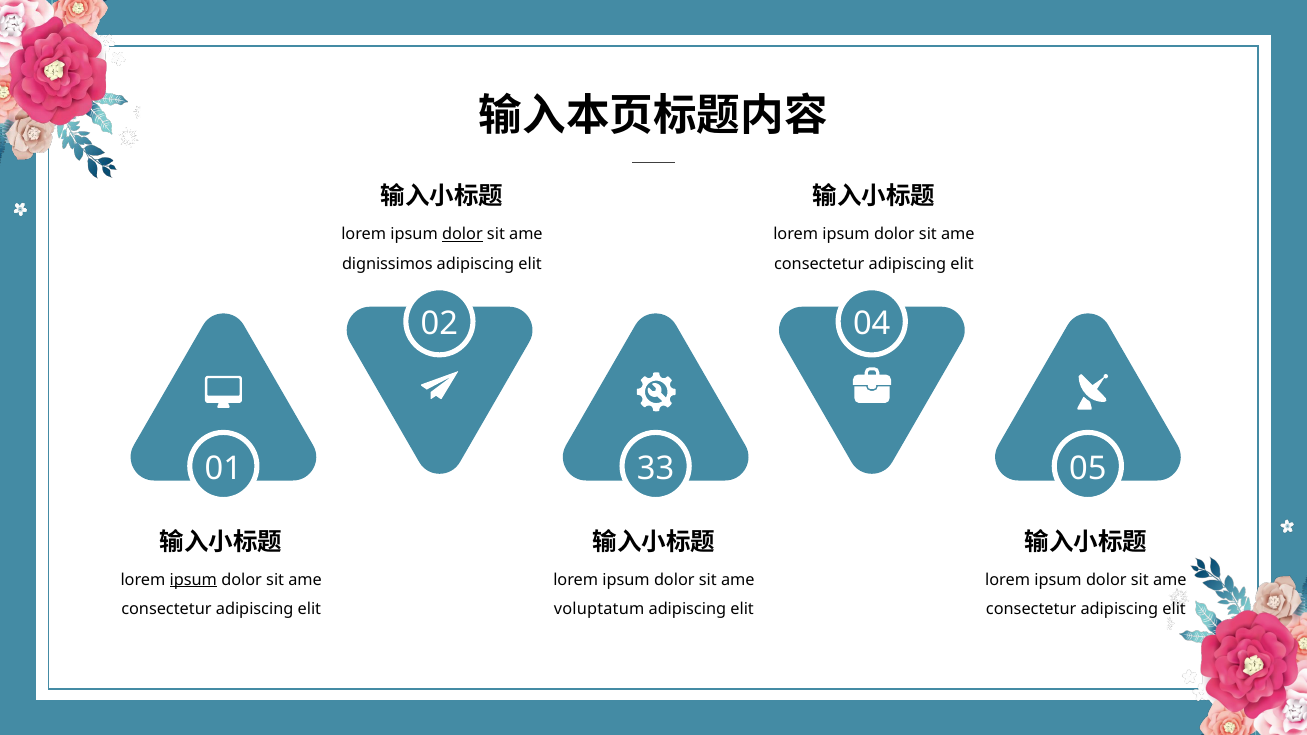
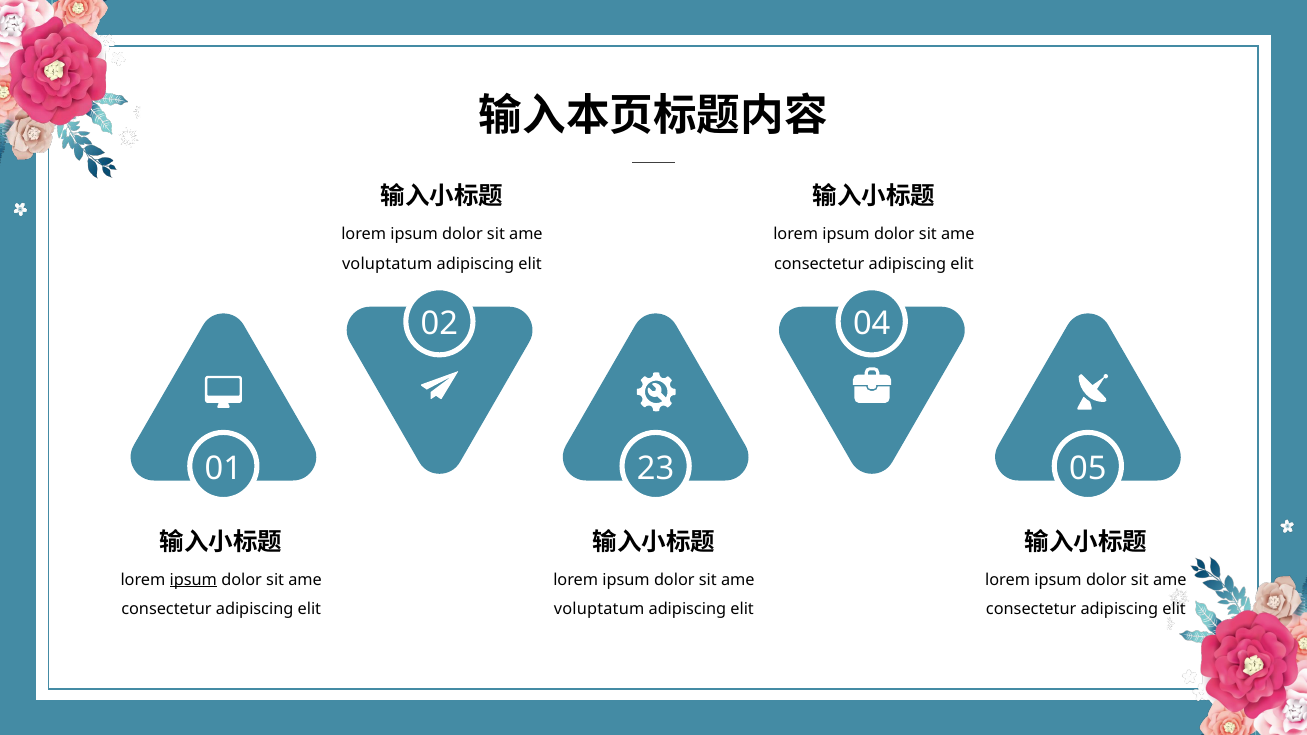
dolor underline: present -> none (462, 235)
dignissimos: dignissimos -> voluptatum (387, 264)
33: 33 -> 23 (656, 468)
